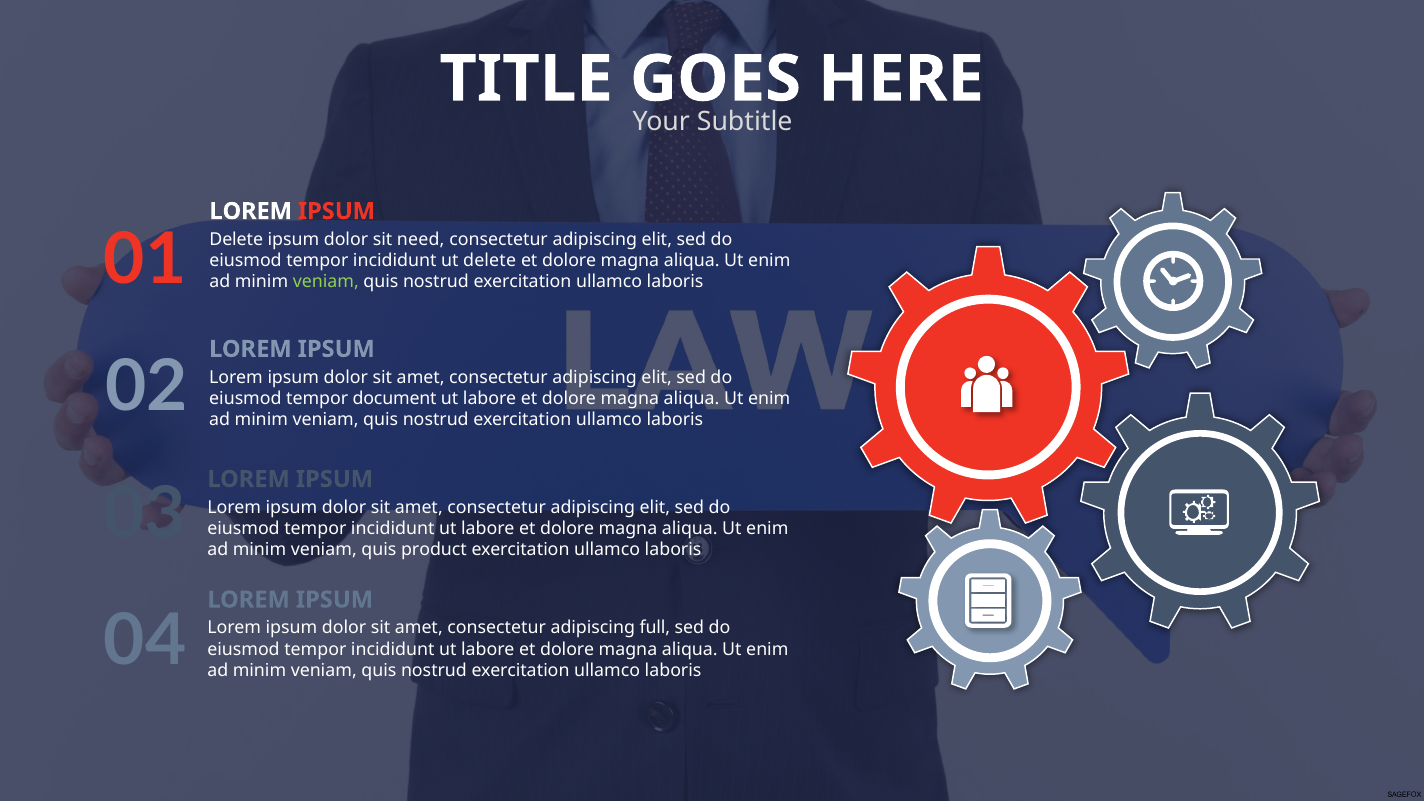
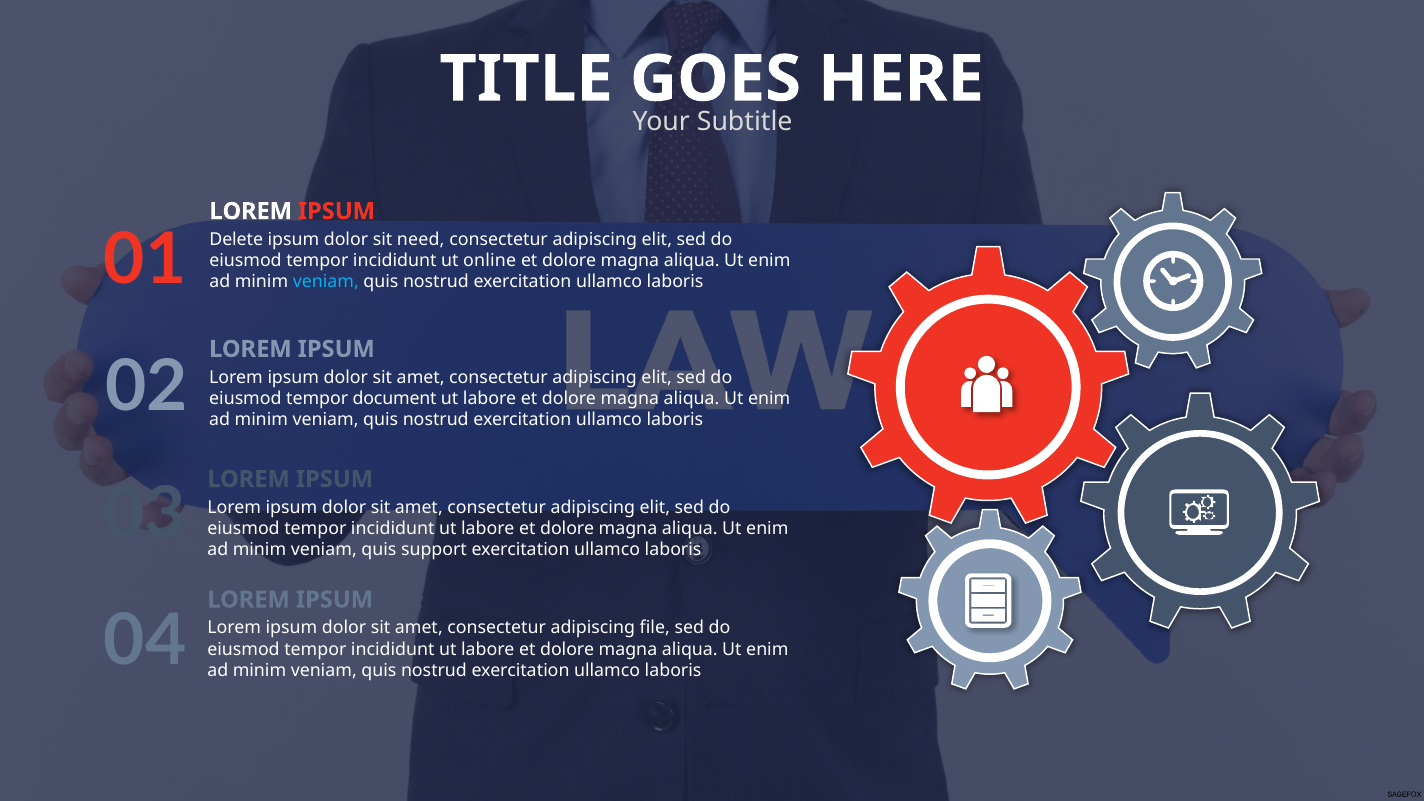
ut delete: delete -> online (490, 261)
veniam colour: light green -> light blue (326, 282)
product: product -> support (434, 550)
full: full -> file (655, 628)
